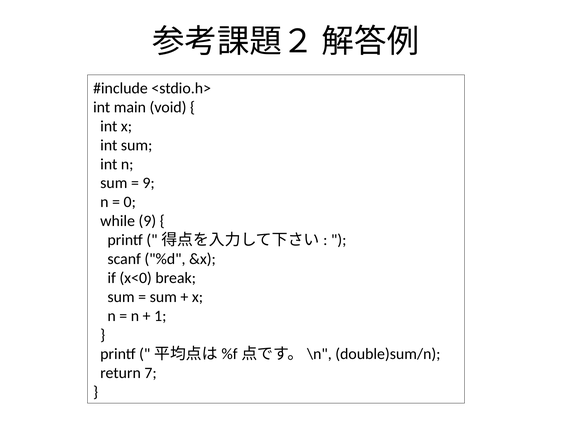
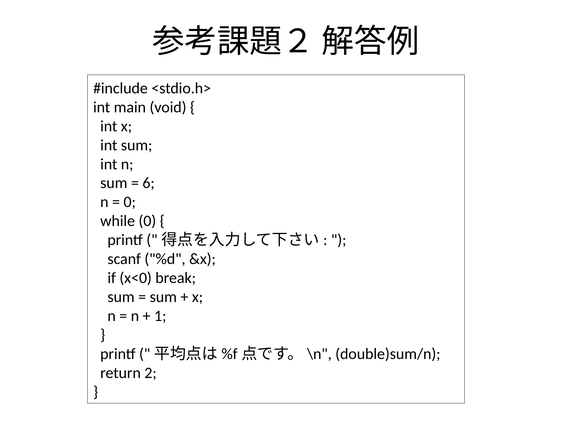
9: 9 -> 6 (149, 183)
while 9: 9 -> 0 (147, 221)
7: 7 -> 2 (151, 373)
